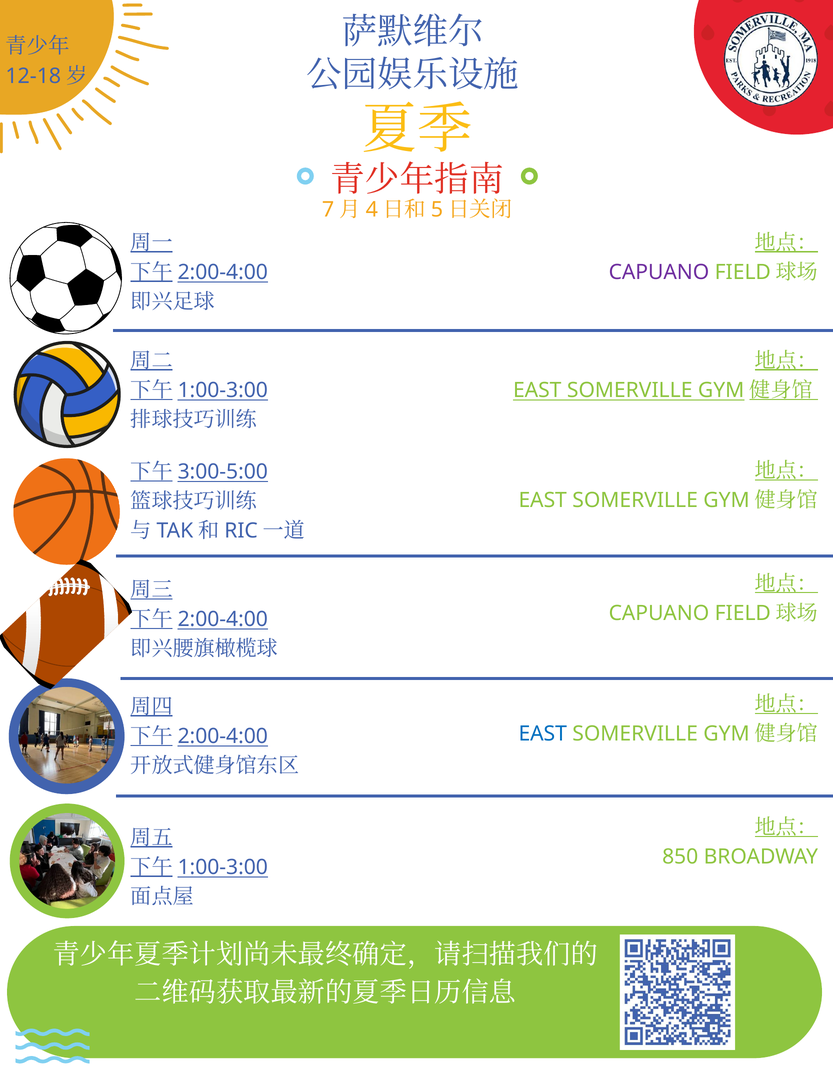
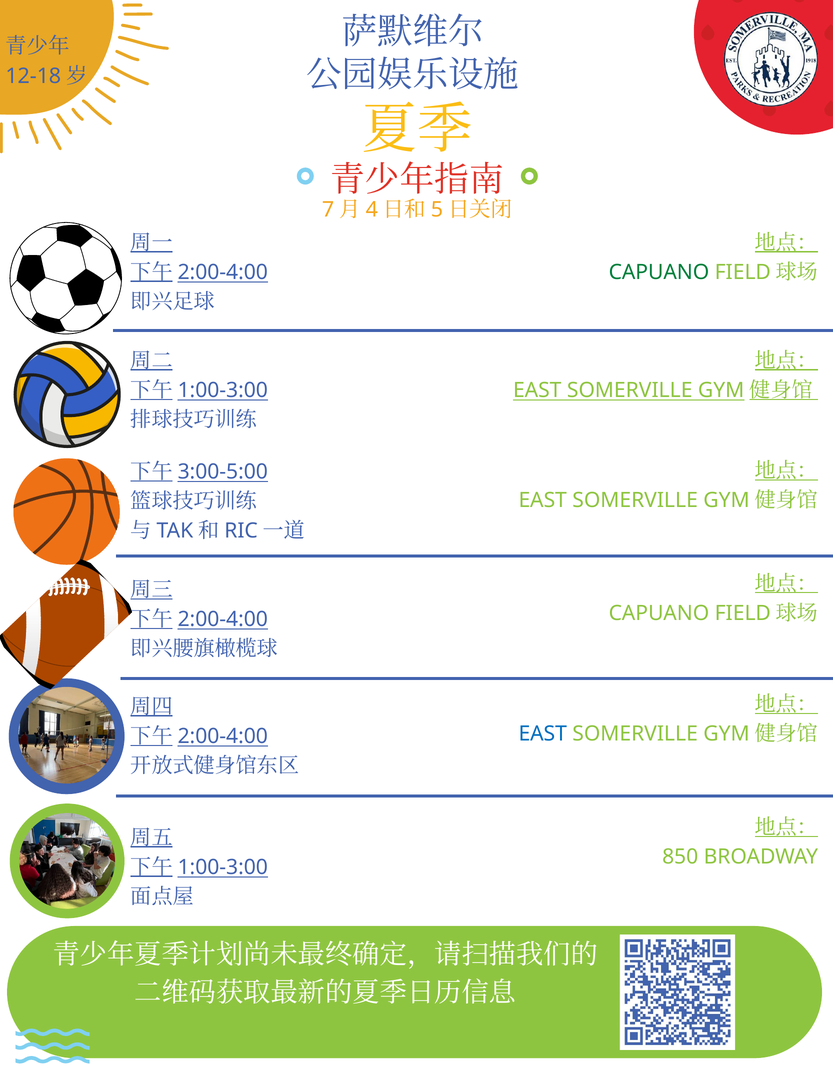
CAPUANO colour: purple -> green (659, 272)
